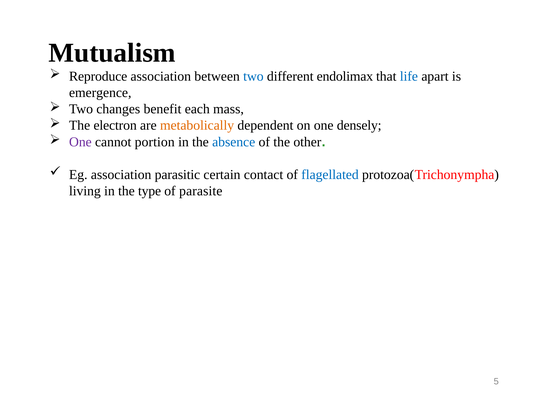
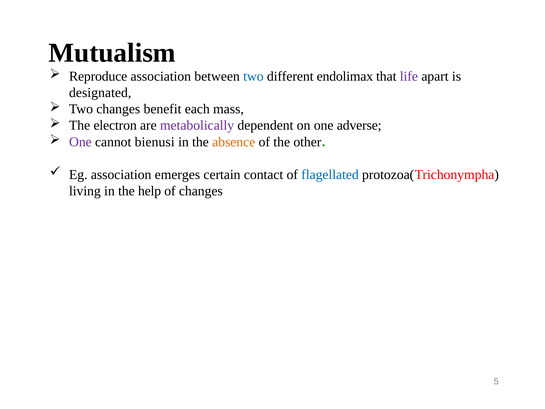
life colour: blue -> purple (409, 76)
emergence: emergence -> designated (100, 93)
metabolically colour: orange -> purple (197, 125)
densely: densely -> adverse (359, 125)
portion: portion -> bienusi (155, 142)
absence colour: blue -> orange (234, 142)
parasitic: parasitic -> emerges (177, 174)
type: type -> help (150, 191)
of parasite: parasite -> changes (201, 191)
